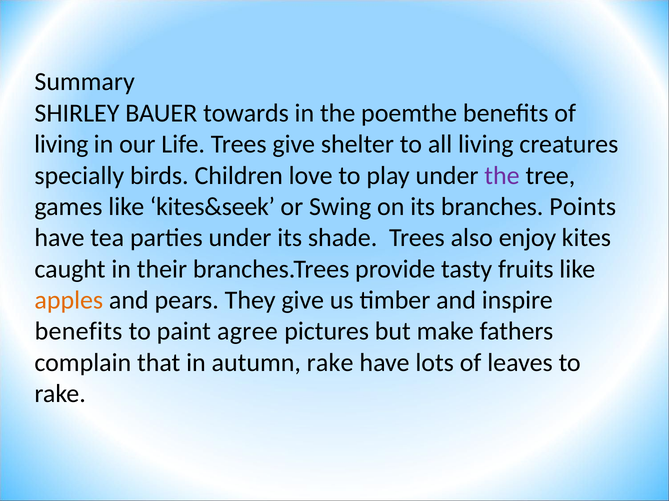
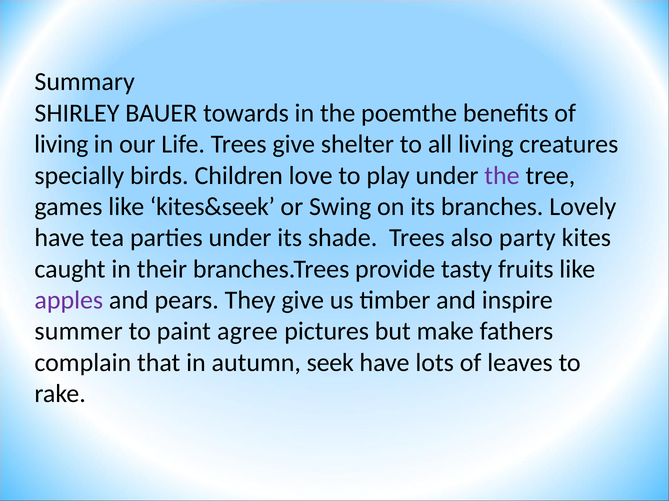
Points: Points -> Lovely (583, 207)
enjoy: enjoy -> party (527, 238)
apples colour: orange -> purple (69, 301)
benefits: benefits -> summer (79, 332)
autumn rake: rake -> seek (330, 363)
